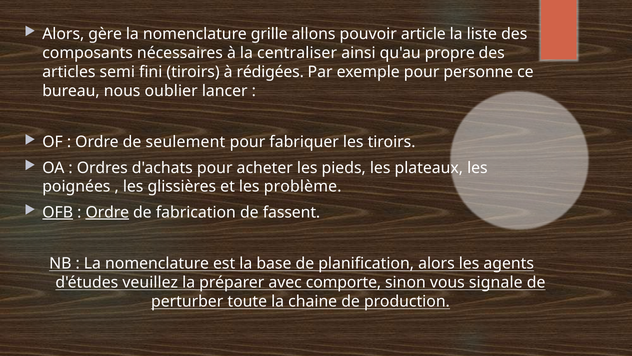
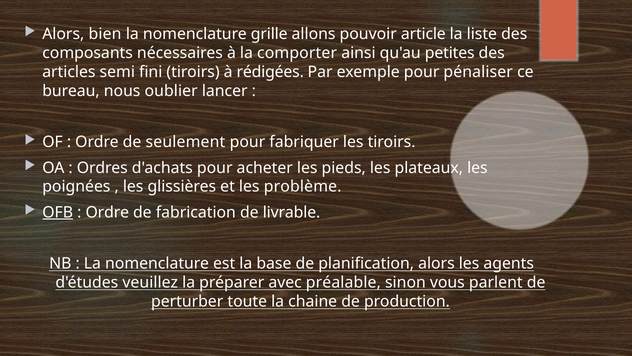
gère: gère -> bien (105, 34)
centraliser: centraliser -> comporter (297, 53)
propre: propre -> petites (450, 53)
personne: personne -> pénaliser (478, 72)
Ordre underline: present -> none (107, 212)
fassent: fassent -> livrable (292, 212)
comporte: comporte -> préalable (343, 282)
signale: signale -> parlent (496, 282)
